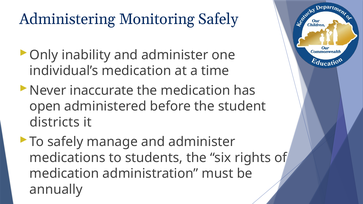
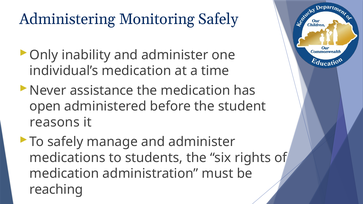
inaccurate: inaccurate -> assistance (102, 91)
districts: districts -> reasons (55, 122)
annually: annually -> reaching (56, 190)
